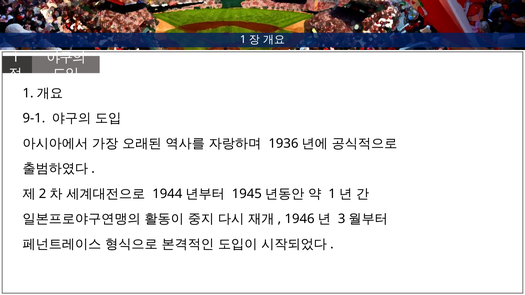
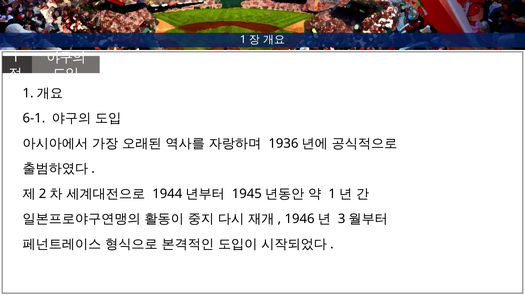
9-1: 9-1 -> 6-1 (34, 118)
